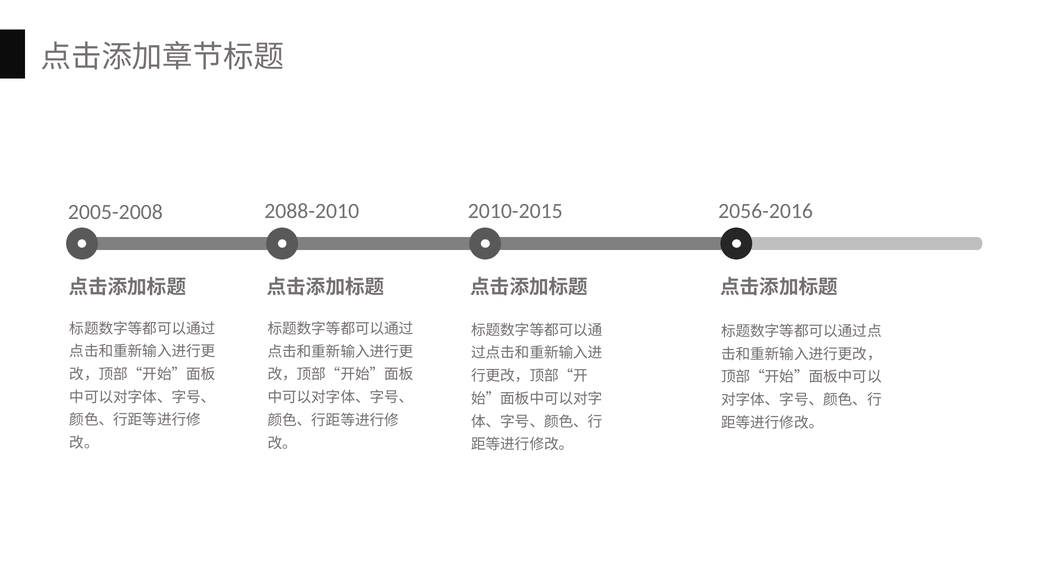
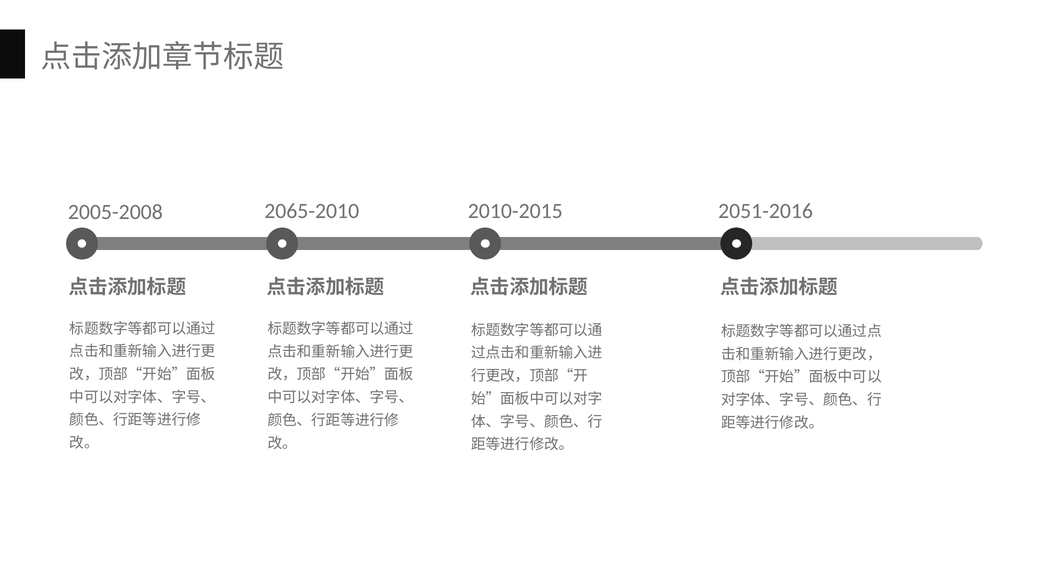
2088-2010: 2088-2010 -> 2065-2010 (312, 211)
2056-2016: 2056-2016 -> 2051-2016 (766, 211)
